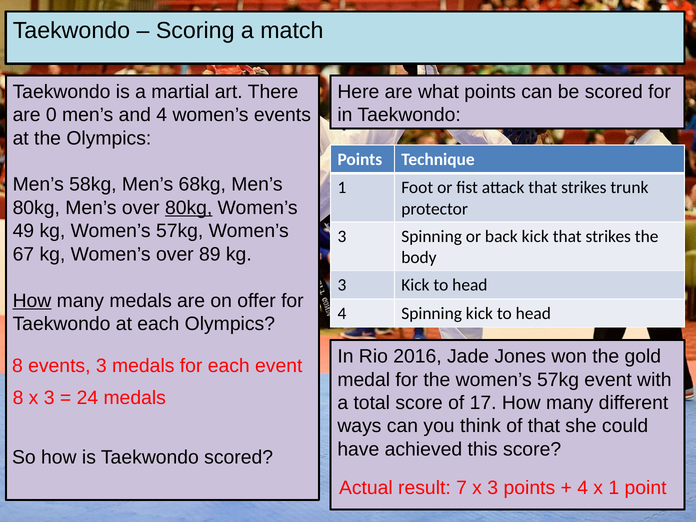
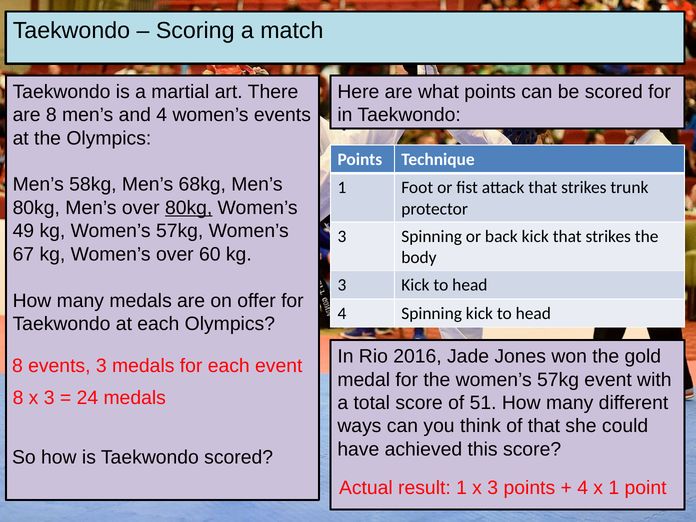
are 0: 0 -> 8 (51, 115)
89: 89 -> 60 (210, 254)
How underline: present -> none (32, 301)
17: 17 -> 51 (483, 403)
result 7: 7 -> 1 (462, 488)
